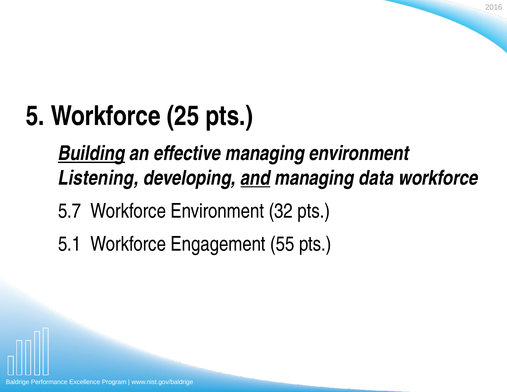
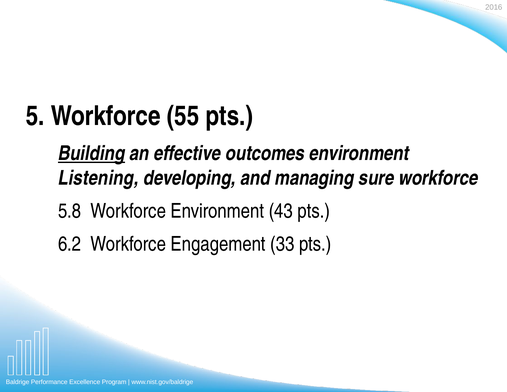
25: 25 -> 55 (183, 116)
effective managing: managing -> outcomes (265, 153)
and underline: present -> none (255, 178)
data: data -> sure (376, 178)
5.7: 5.7 -> 5.8 (70, 211)
32: 32 -> 43 (281, 211)
5.1: 5.1 -> 6.2 (70, 244)
55: 55 -> 33 (282, 244)
